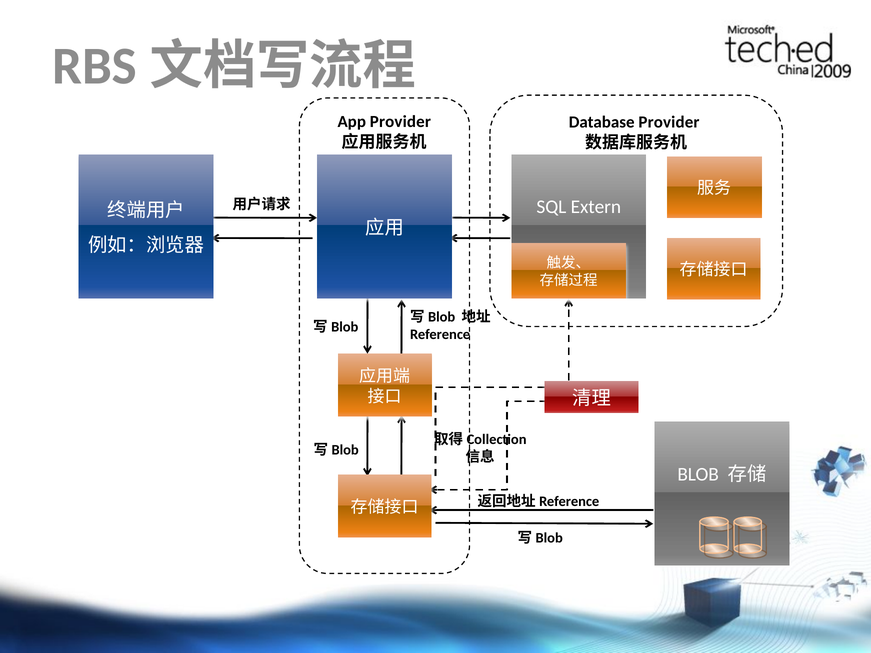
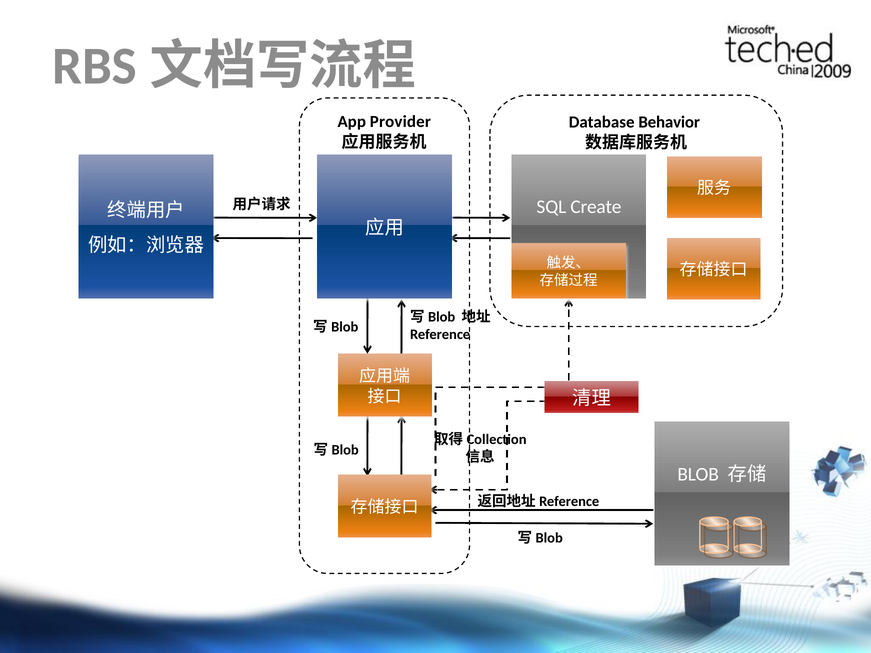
Database Provider: Provider -> Behavior (669, 122)
Extern: Extern -> Create (596, 207)
